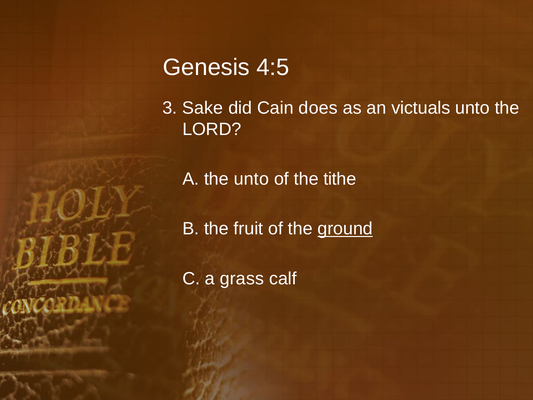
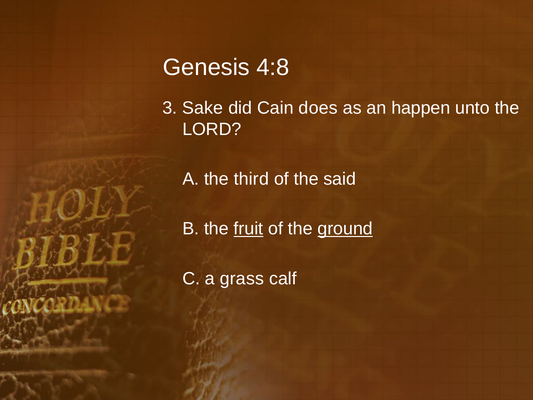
4:5: 4:5 -> 4:8 (273, 67)
victuals: victuals -> happen (421, 108)
the unto: unto -> third (251, 179)
tithe: tithe -> said (340, 179)
fruit underline: none -> present (248, 229)
